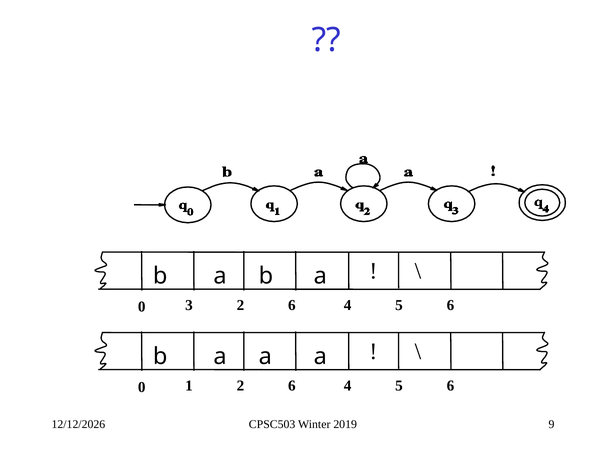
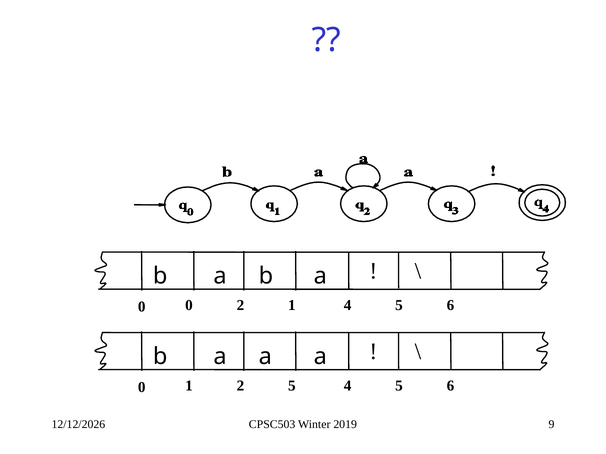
0 3: 3 -> 0 (189, 306)
6: 6 -> 1 (292, 306)
1 2 6: 6 -> 5 (292, 386)
